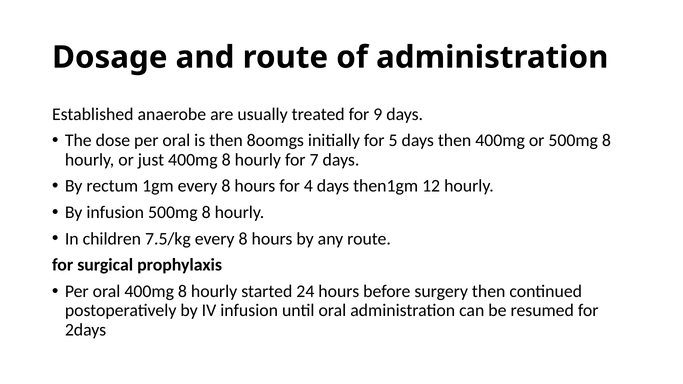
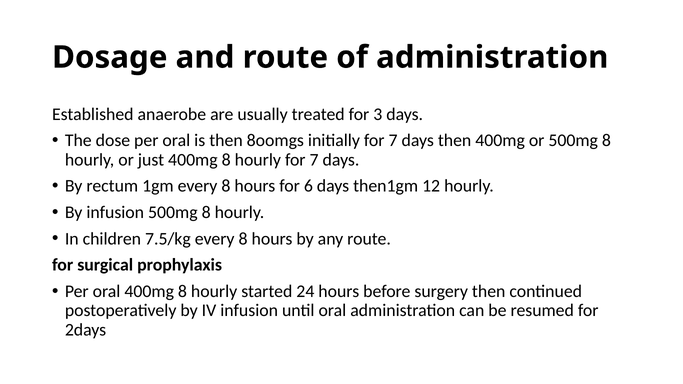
9: 9 -> 3 (378, 114)
initially for 5: 5 -> 7 (393, 141)
4: 4 -> 6 (308, 186)
